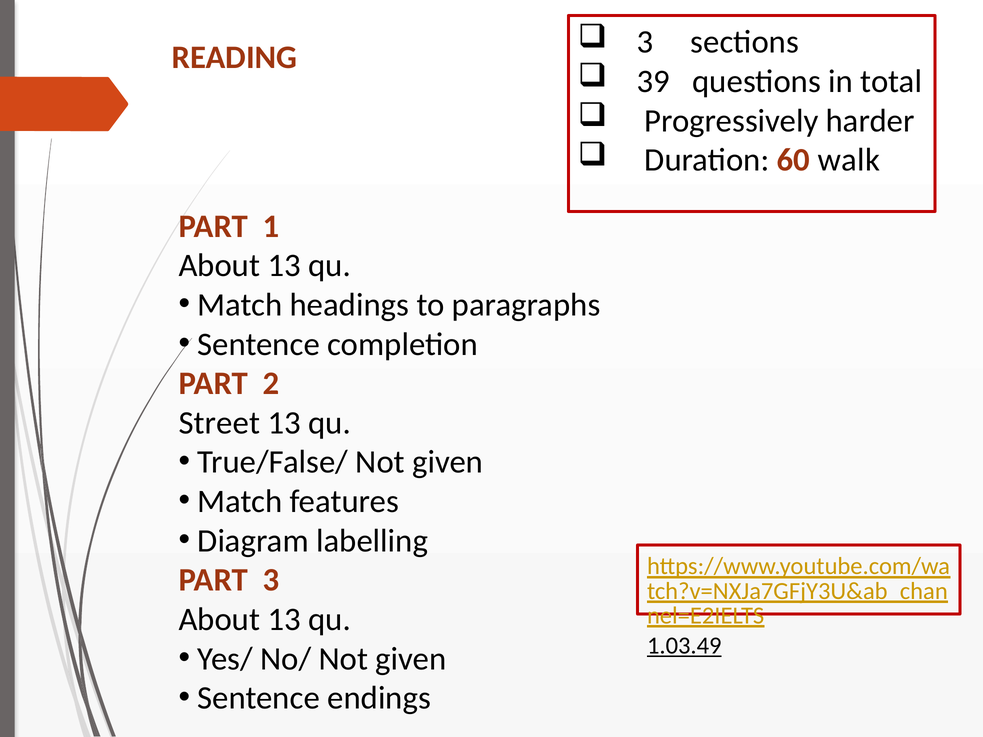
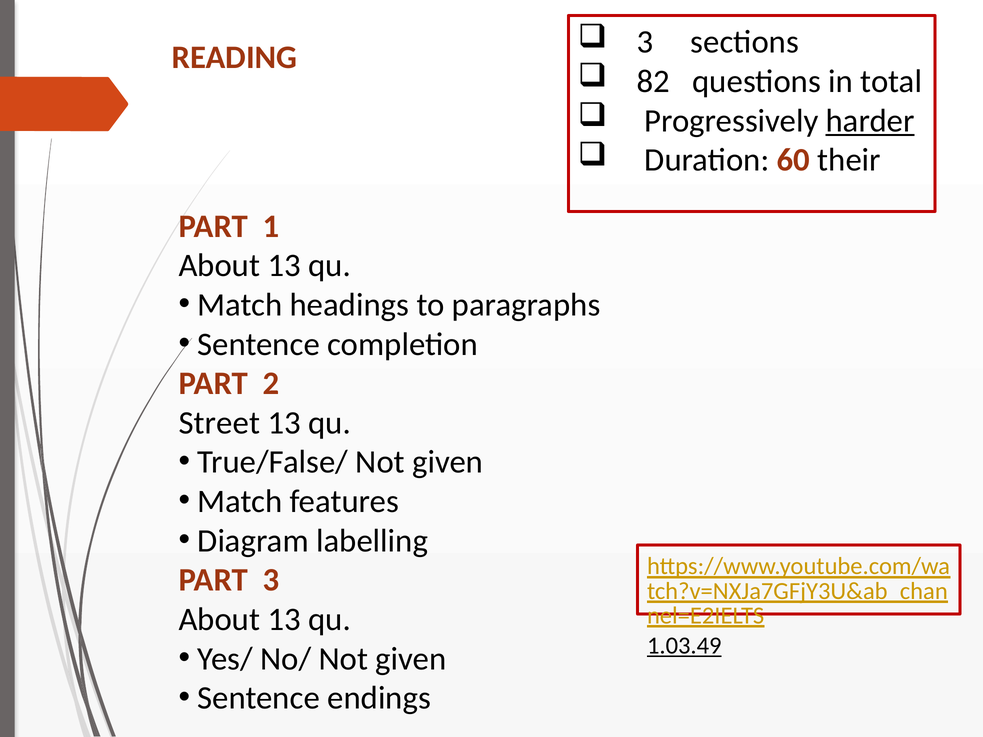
39: 39 -> 82 (653, 81)
harder underline: none -> present (870, 121)
walk: walk -> their (849, 160)
